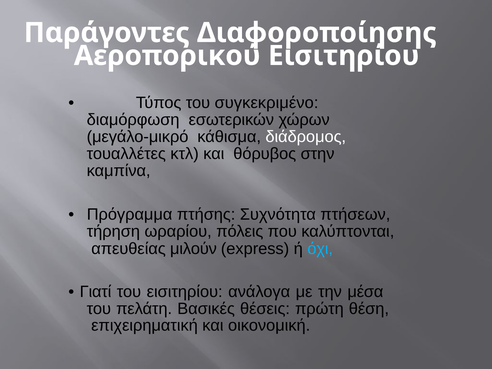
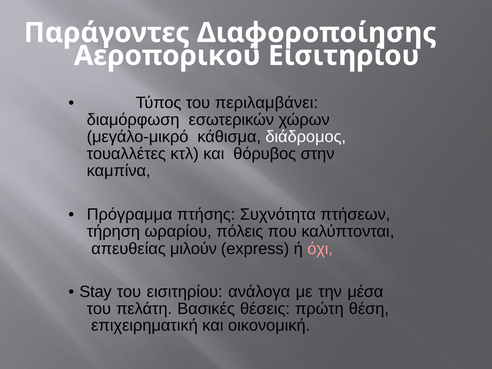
συγκεκριμένο: συγκεκριμένο -> περιλαμβάνει (266, 103)
όχι colour: light blue -> pink (320, 249)
Γιατί: Γιατί -> Stay (96, 292)
